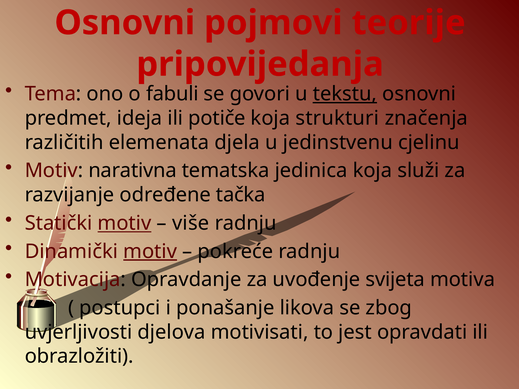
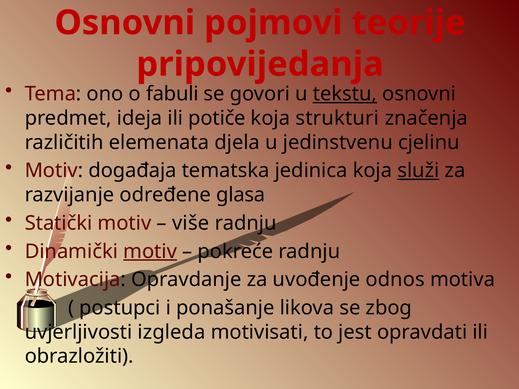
narativna: narativna -> događaja (133, 171)
služi underline: none -> present (418, 171)
tačka: tačka -> glasa (241, 195)
motiv underline: present -> none (124, 223)
svijeta: svijeta -> odnos (395, 280)
djelova: djelova -> izgleda (171, 332)
